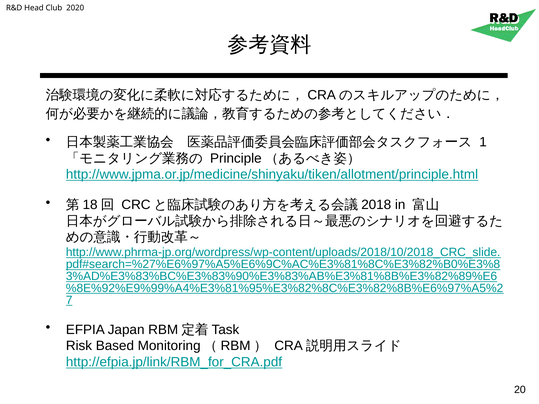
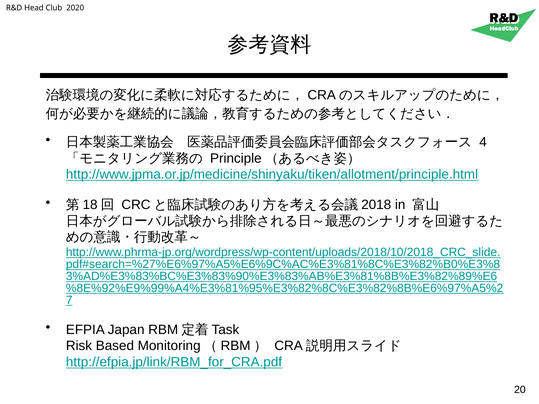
1: 1 -> 4 (483, 142)
